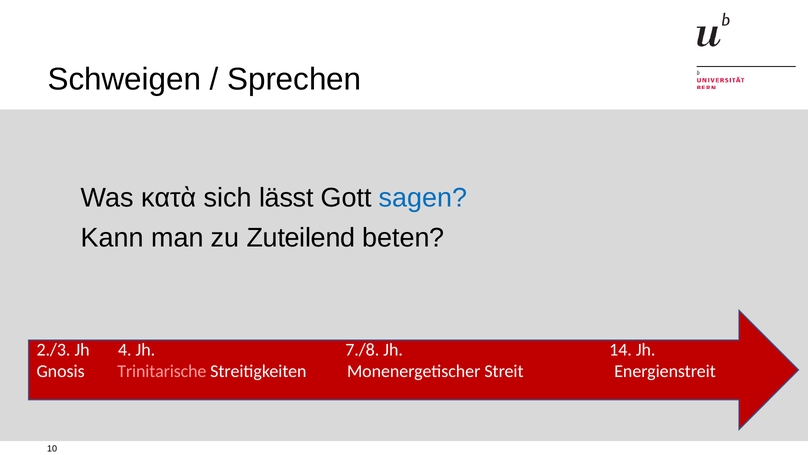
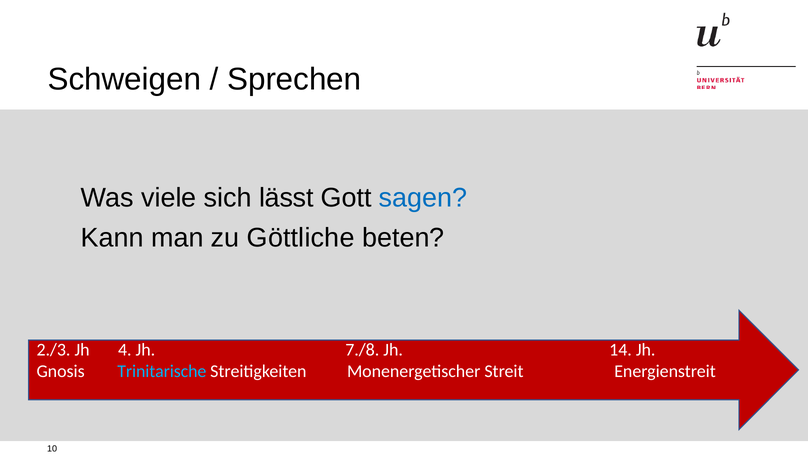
κατὰ: κατὰ -> viele (169, 197)
Zuteilend: Zuteilend -> Göttliche (301, 238)
Trinitarische colour: pink -> light blue (162, 371)
